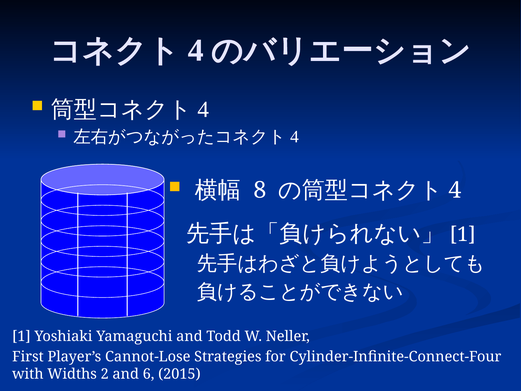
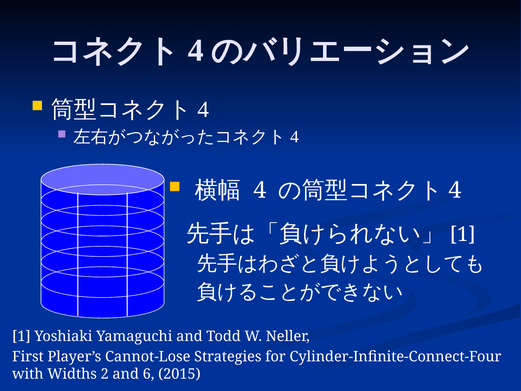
8: 8 -> 4 (260, 190)
